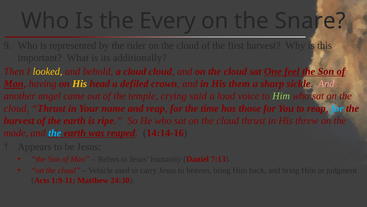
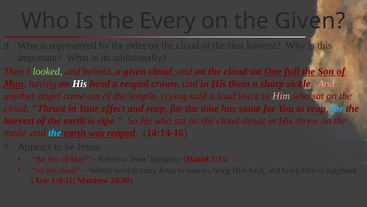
the Snare: Snare -> Given (310, 21)
looked colour: yellow -> light green (48, 71)
a cloud: cloud -> given (135, 71)
feel: feel -> full (292, 71)
His colour: yellow -> white (80, 84)
a defiled: defiled -> reaped (134, 84)
Him colour: light green -> pink (281, 96)
name: name -> effect (113, 108)
those: those -> same (250, 108)
